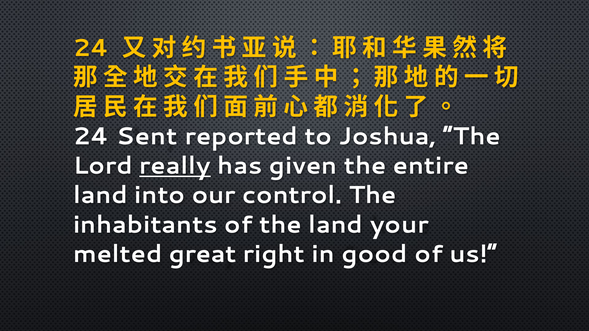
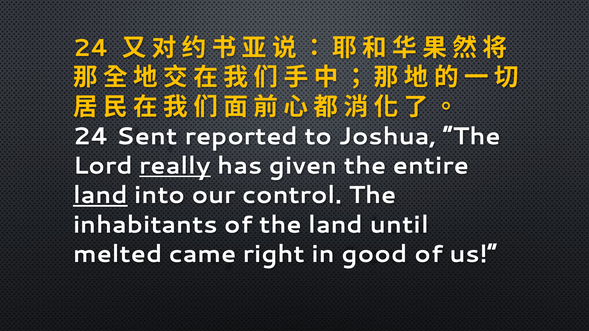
land underline: none -> present (100, 195)
your: your -> until (399, 225)
great: great -> came (203, 254)
